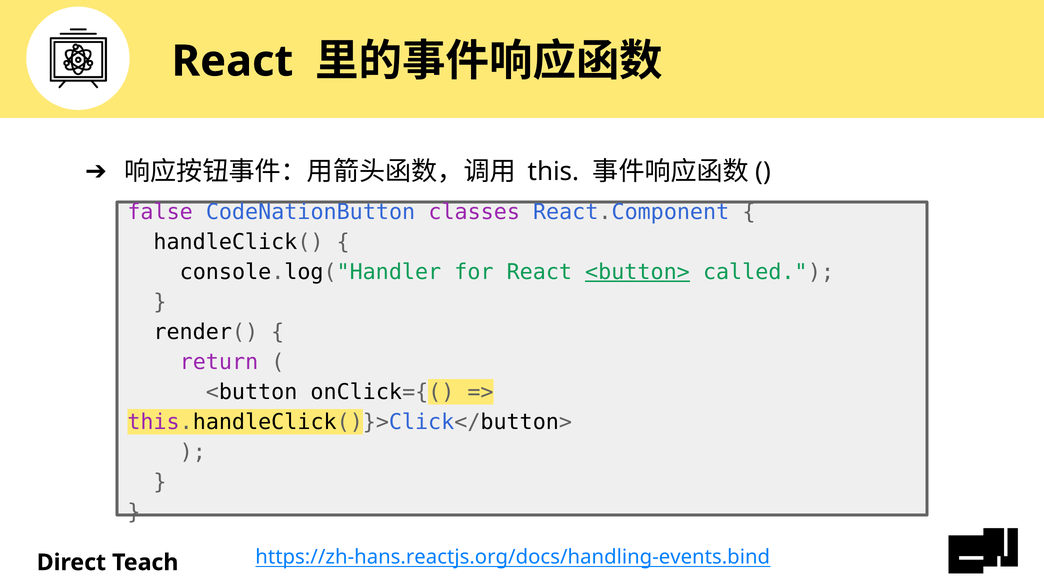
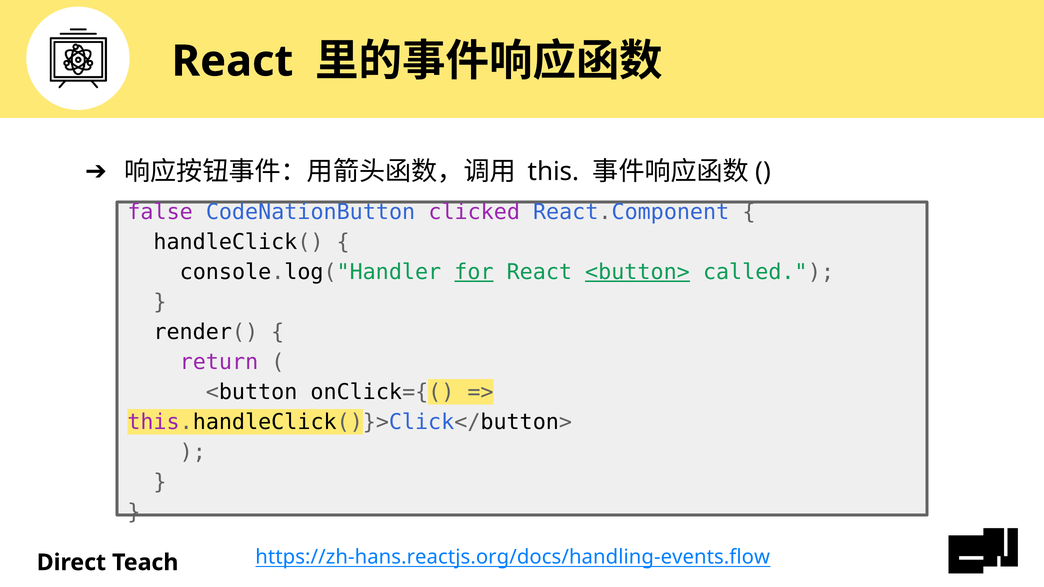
classes: classes -> clicked (474, 212)
for underline: none -> present (474, 272)
https://zh-hans.reactjs.org/docs/handling-events.bind: https://zh-hans.reactjs.org/docs/handling-events.bind -> https://zh-hans.reactjs.org/docs/handling-events.flow (513, 557)
